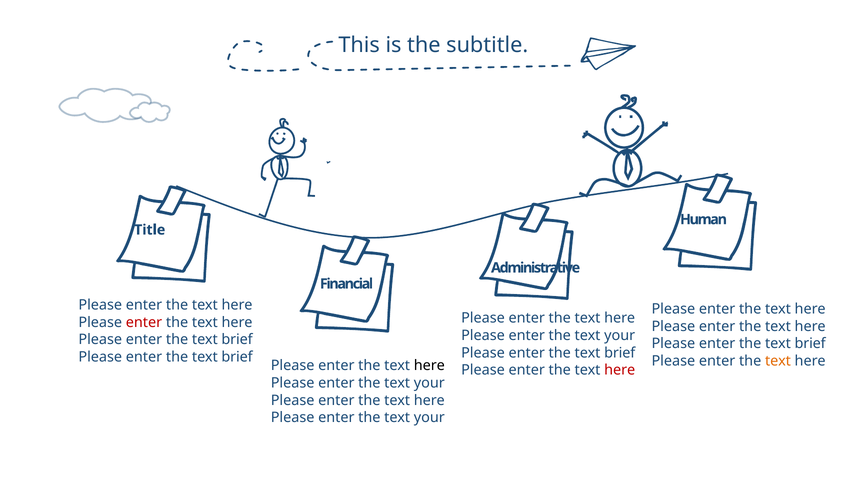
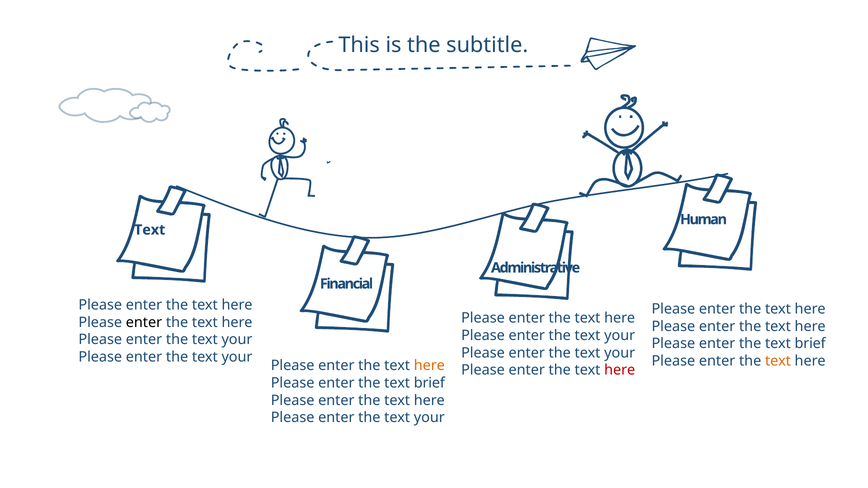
Title: Title -> Text (150, 230)
enter colour: red -> black (144, 322)
brief: brief -> your (237, 340)
brief: brief -> your (620, 353)
brief: brief -> your (237, 357)
here colour: black -> orange (429, 366)
your: your -> brief (429, 383)
